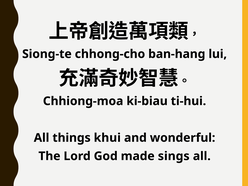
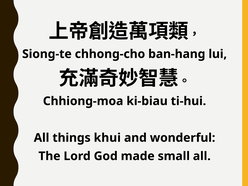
sings: sings -> small (174, 156)
